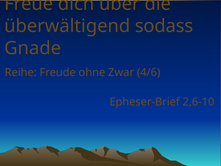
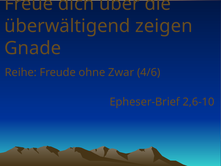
sodass: sodass -> zeigen (164, 26)
